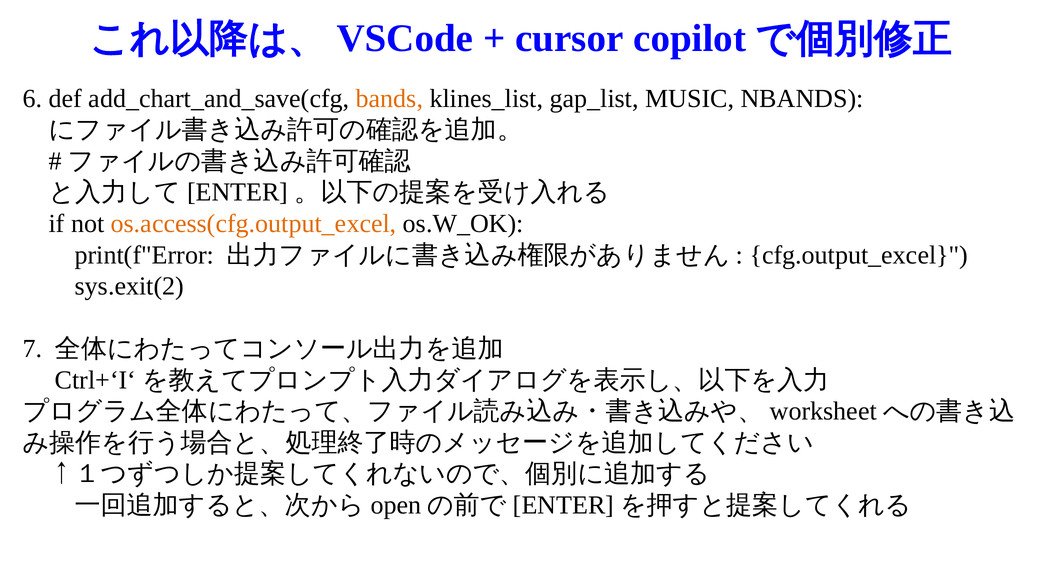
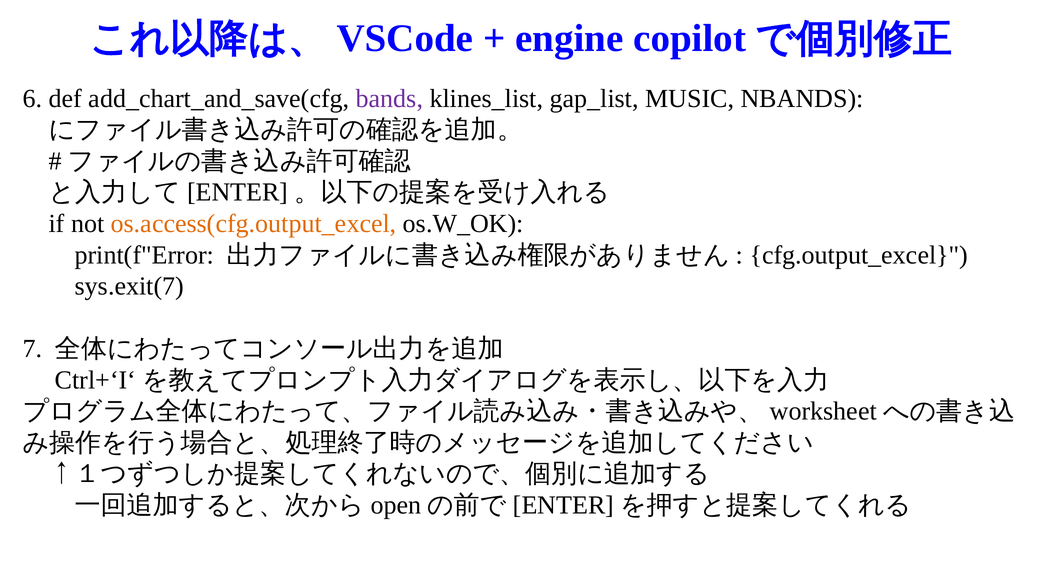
cursor: cursor -> engine (569, 39)
bands colour: orange -> purple (389, 99)
sys.exit(2: sys.exit(2 -> sys.exit(7 (129, 286)
